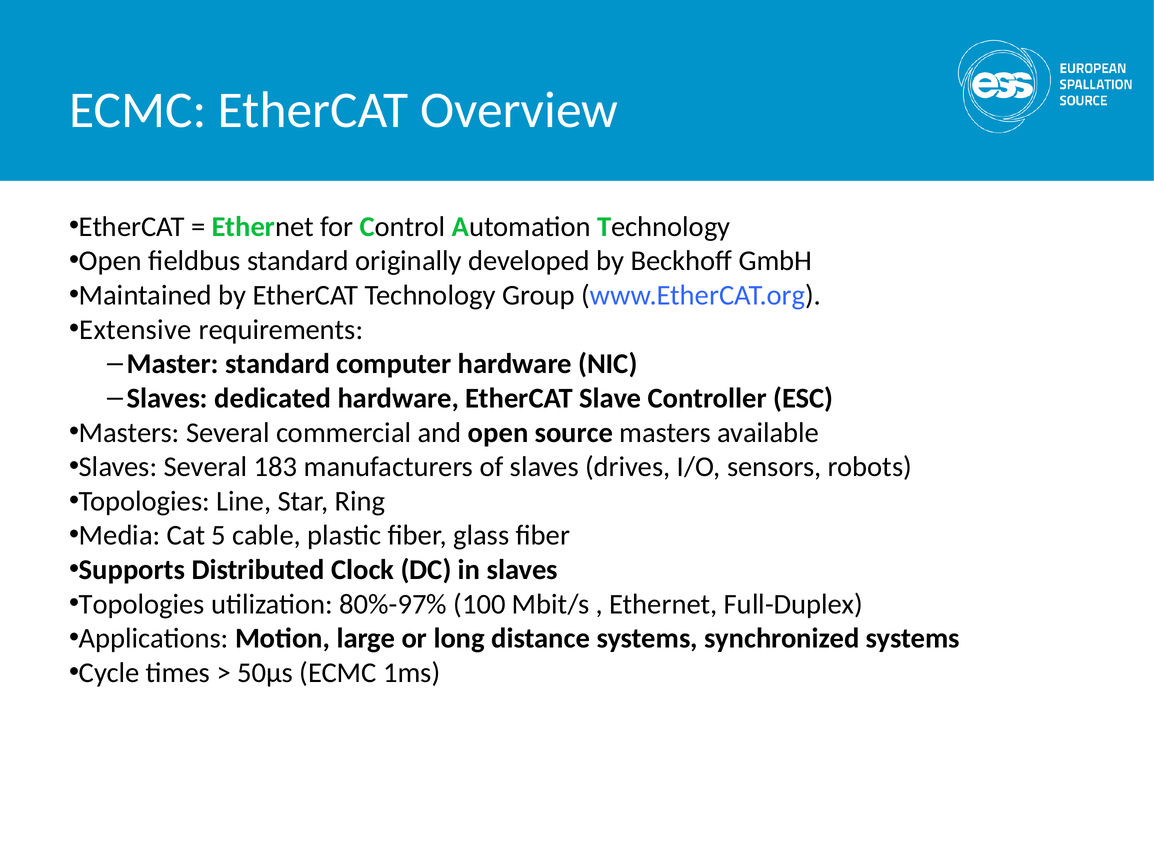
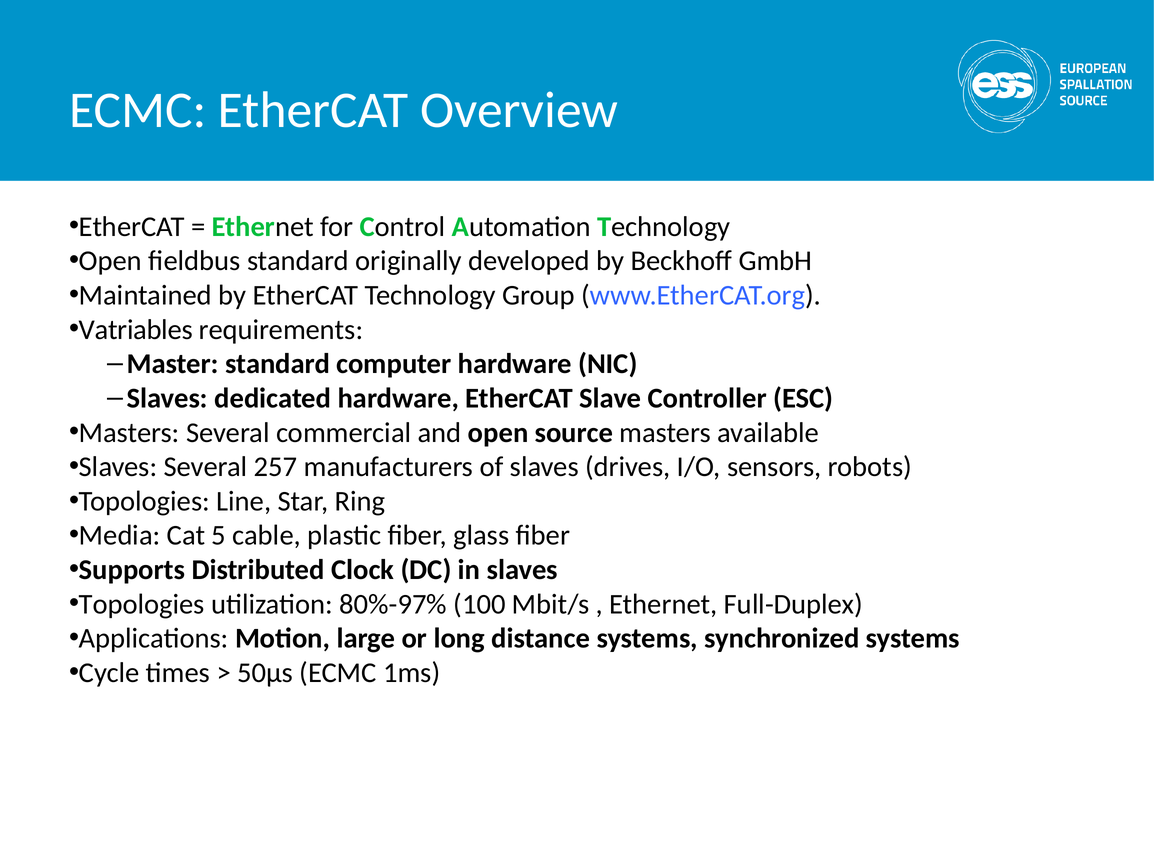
Extensive: Extensive -> Vatriables (136, 330)
183: 183 -> 257 (276, 467)
